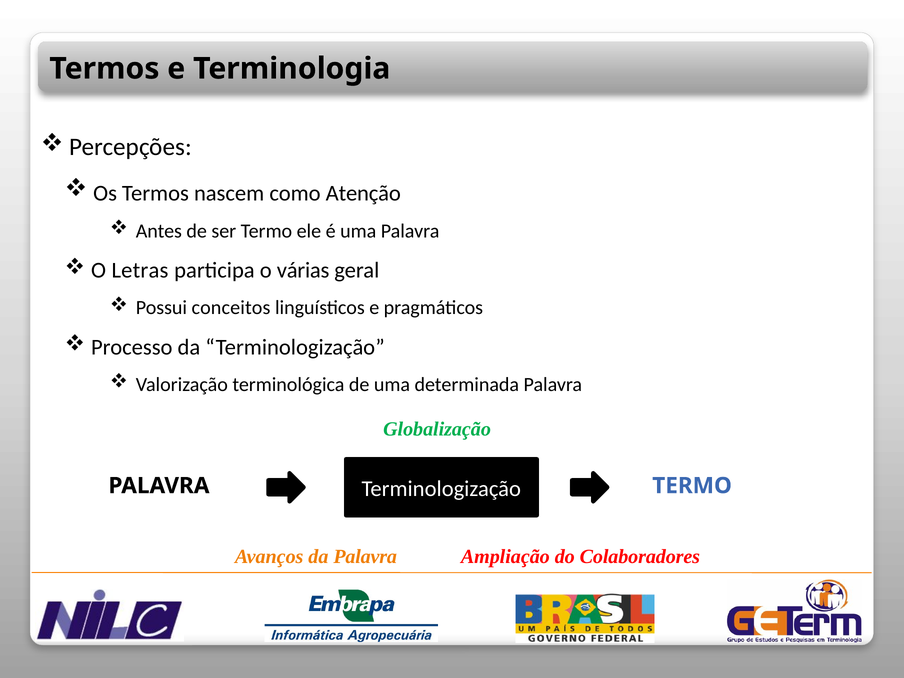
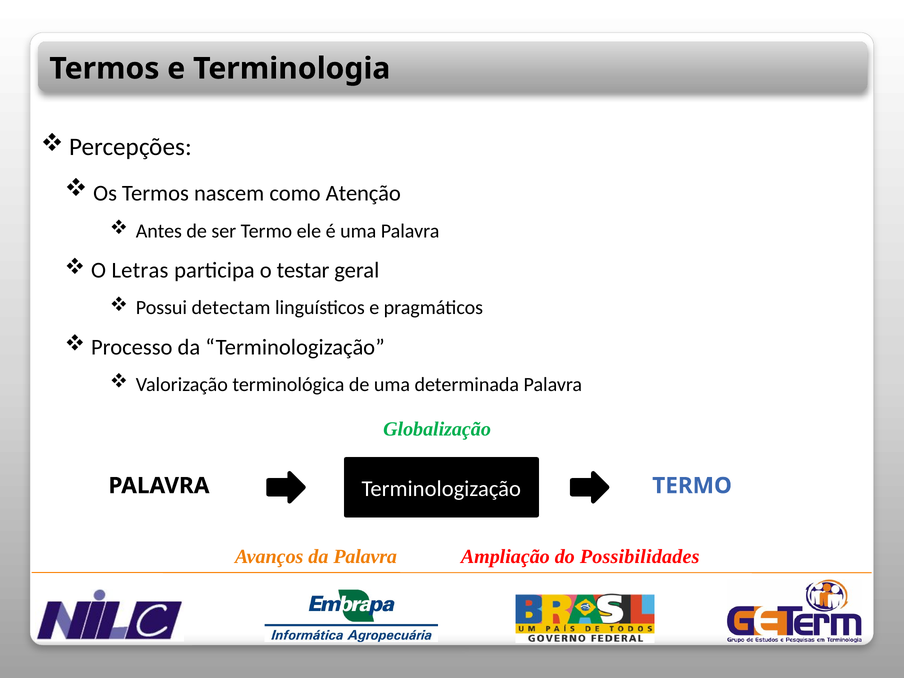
várias: várias -> testar (303, 270)
conceitos: conceitos -> detectam (231, 308)
Colaboradores: Colaboradores -> Possibilidades (640, 556)
